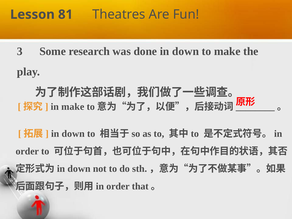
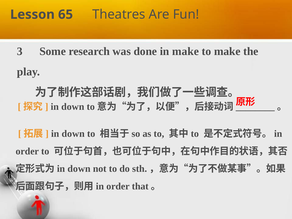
81: 81 -> 65 (66, 14)
done in down: down -> make (186, 51)
make: make -> down (73, 107)
